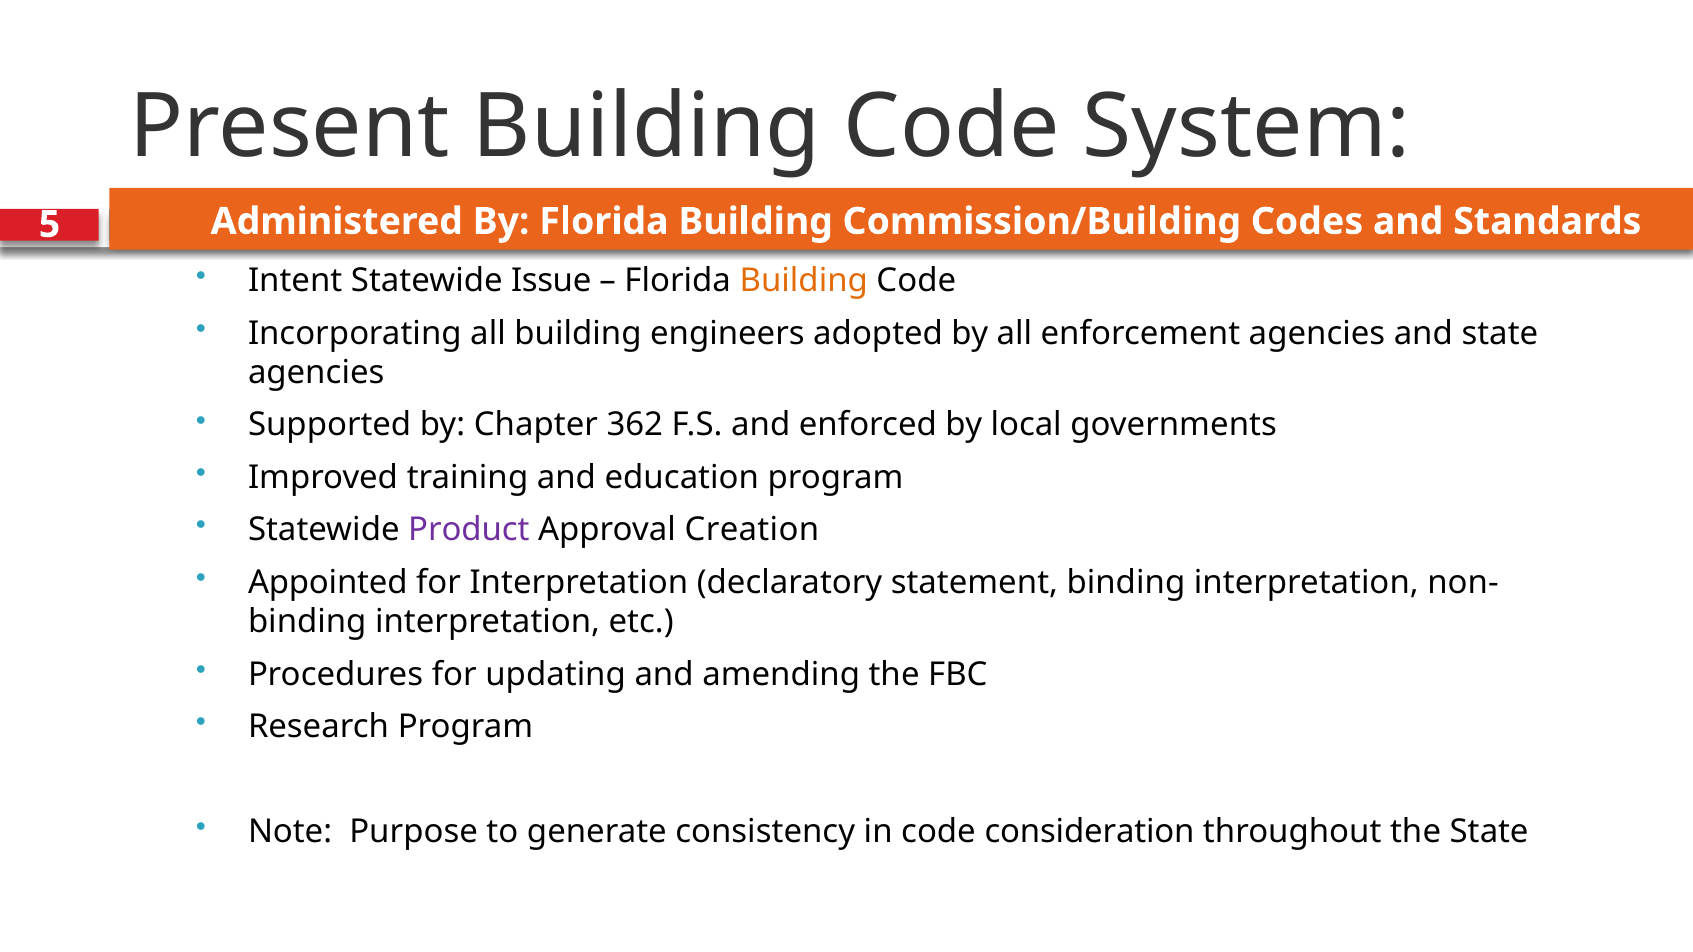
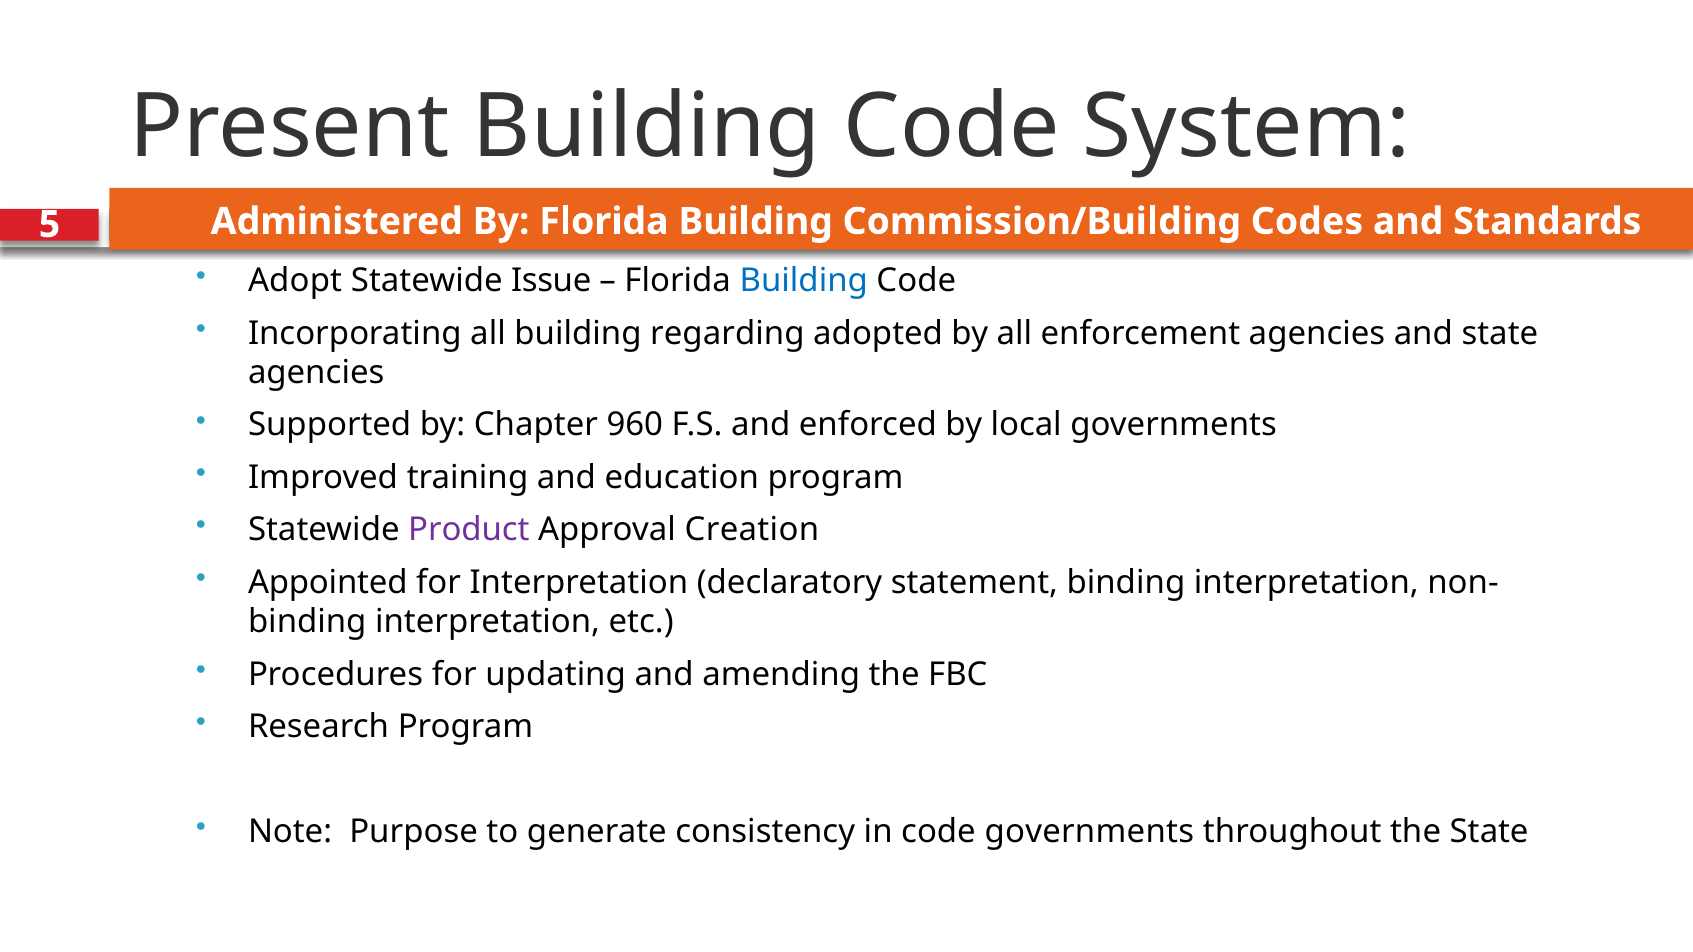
Intent: Intent -> Adopt (295, 281)
Building colour: orange -> blue (804, 281)
engineers: engineers -> regarding (727, 333)
362: 362 -> 960 (635, 425)
code consideration: consideration -> governments (1089, 832)
